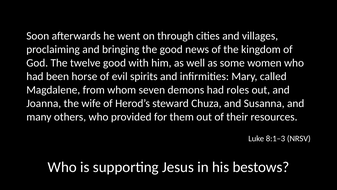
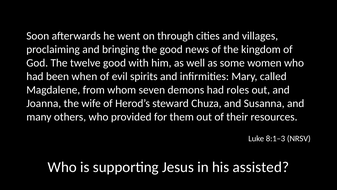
horse: horse -> when (84, 76)
bestows: bestows -> assisted (261, 167)
